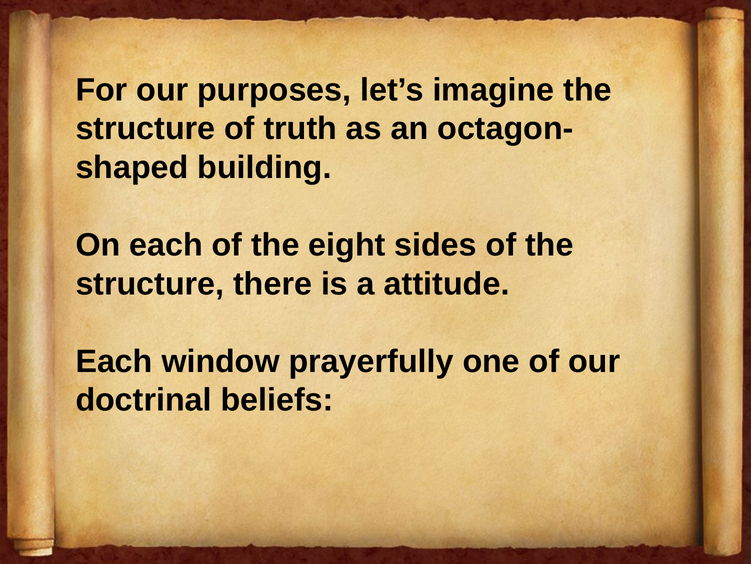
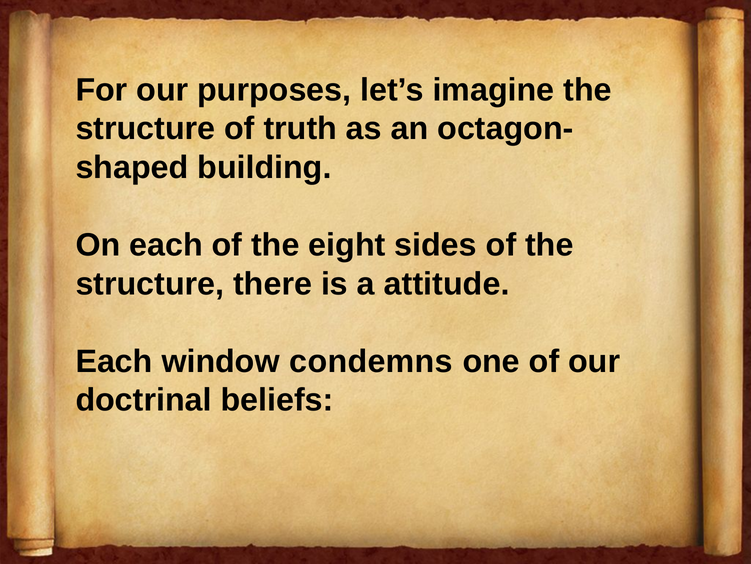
prayerfully: prayerfully -> condemns (371, 361)
